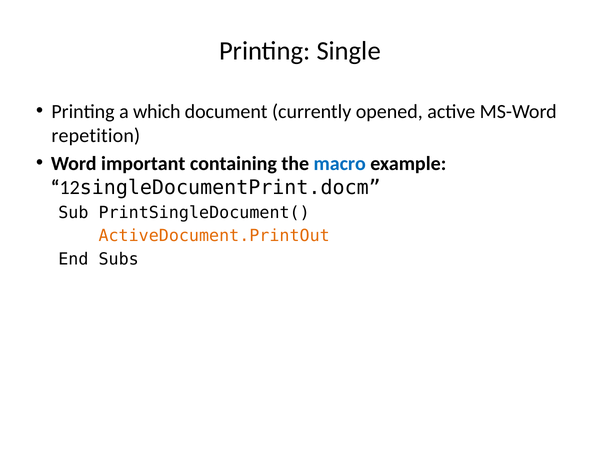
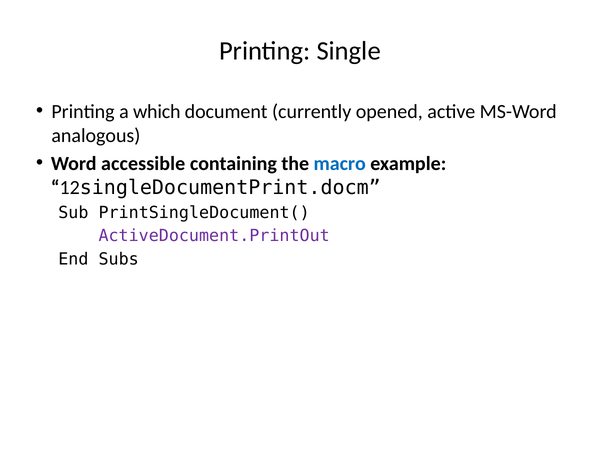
repetition: repetition -> analogous (96, 135)
important: important -> accessible (143, 163)
ActiveDocument.PrintOut colour: orange -> purple (214, 236)
